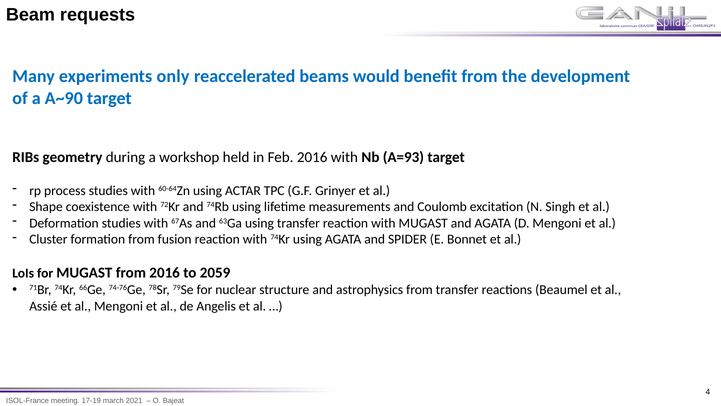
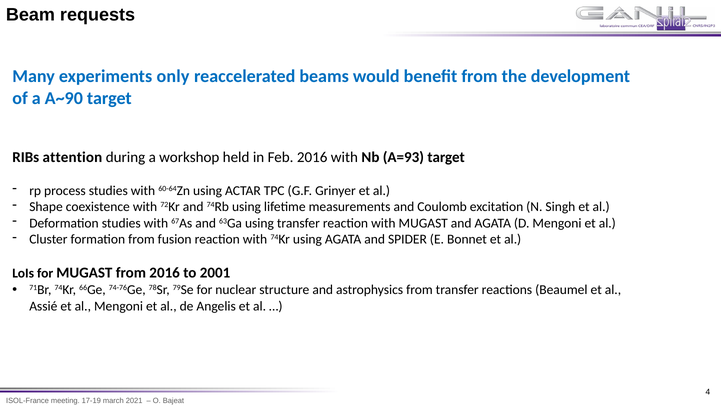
geometry: geometry -> attention (72, 157)
2059: 2059 -> 2001 (215, 273)
